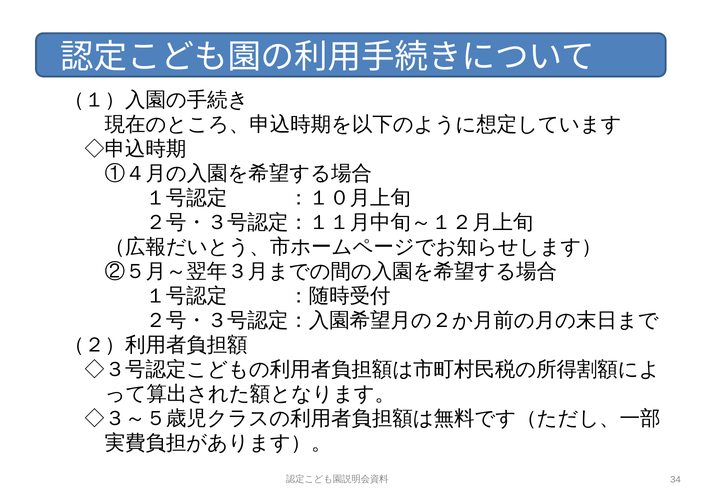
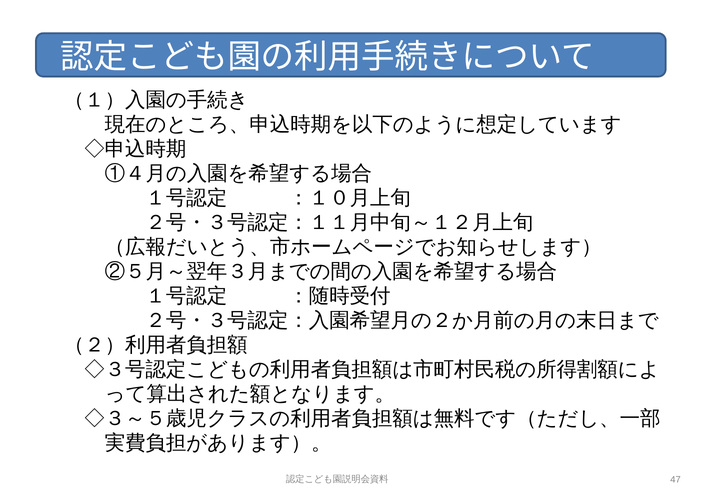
34: 34 -> 47 (676, 480)
